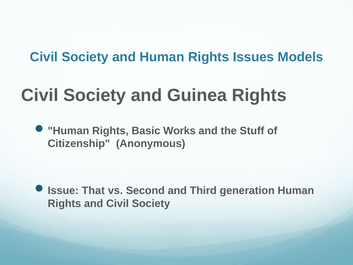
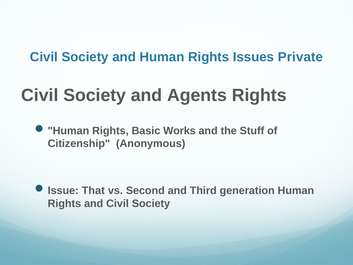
Models: Models -> Private (300, 57)
Guinea: Guinea -> Agents (197, 95)
